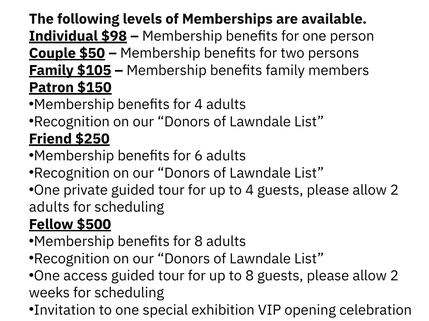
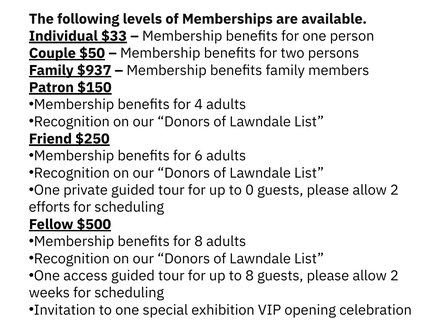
$98: $98 -> $33 (114, 36)
$105: $105 -> $937 (94, 70)
to 4: 4 -> 0 (250, 191)
adults: adults -> efforts (49, 208)
